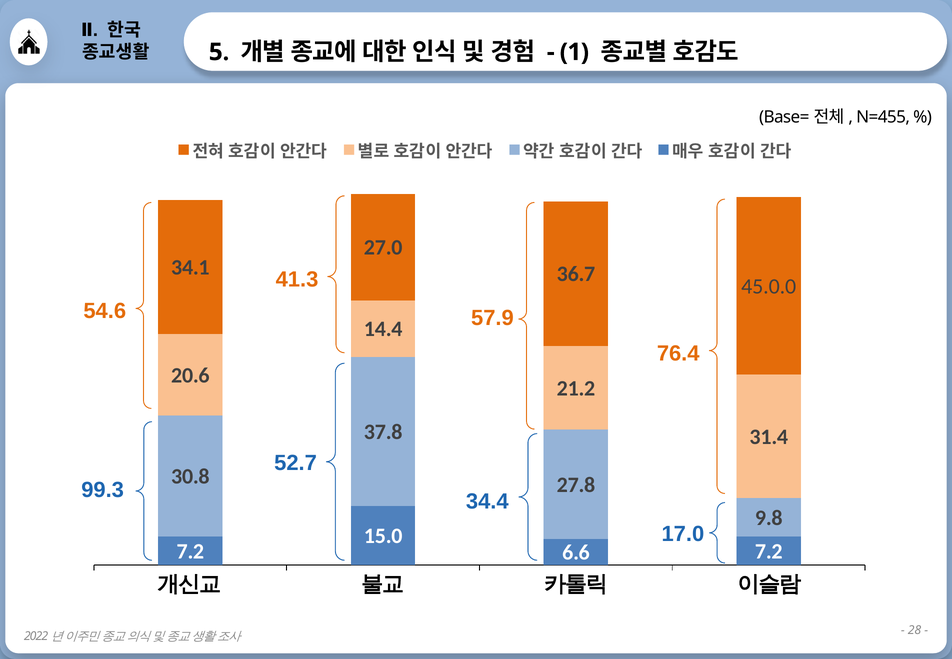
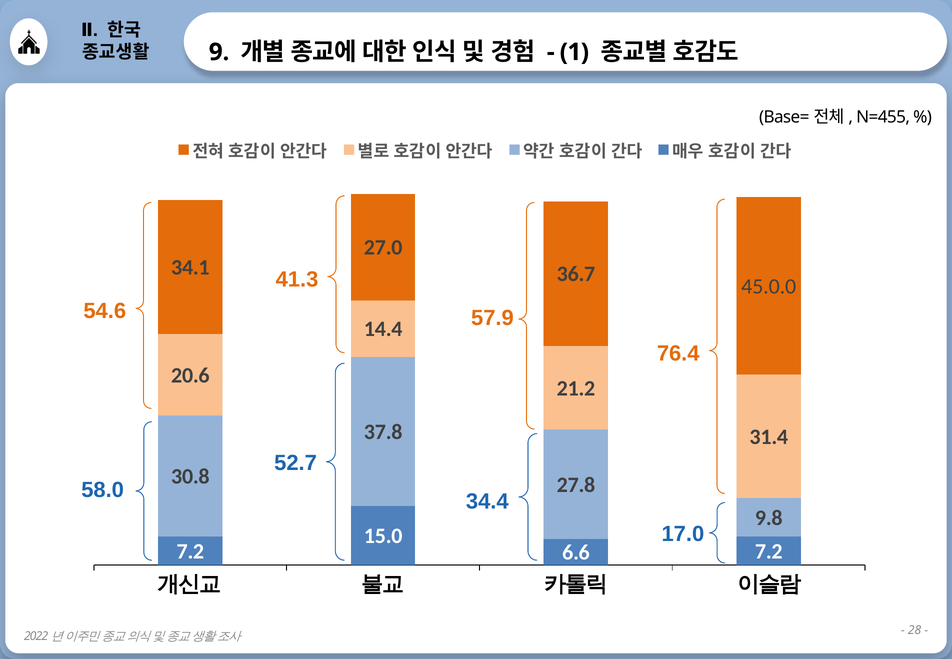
5: 5 -> 9 (219, 52)
99.3: 99.3 -> 58.0 (103, 490)
